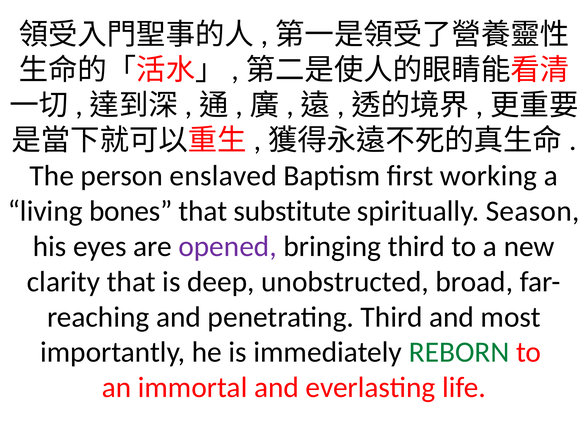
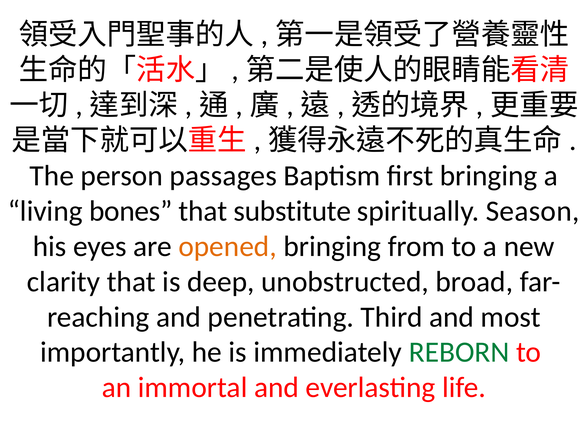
enslaved: enslaved -> passages (223, 176)
first working: working -> bringing (489, 176)
opened colour: purple -> orange (228, 246)
bringing third: third -> from (416, 246)
